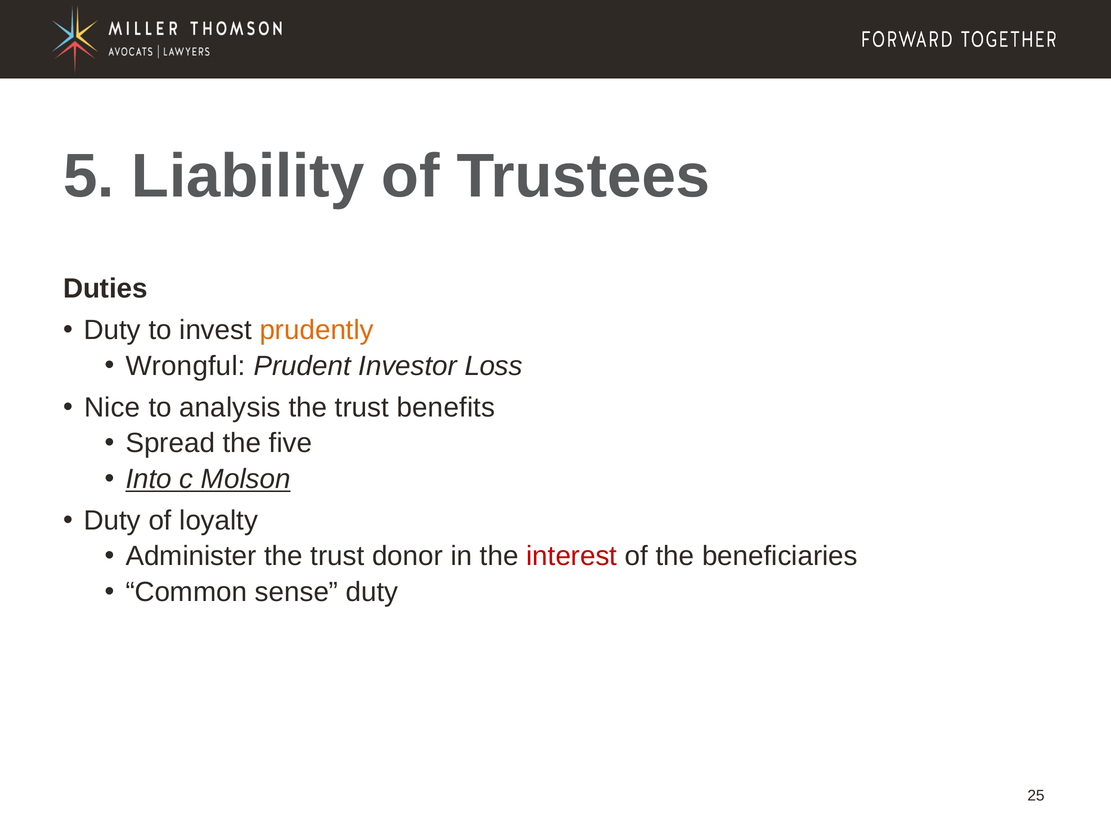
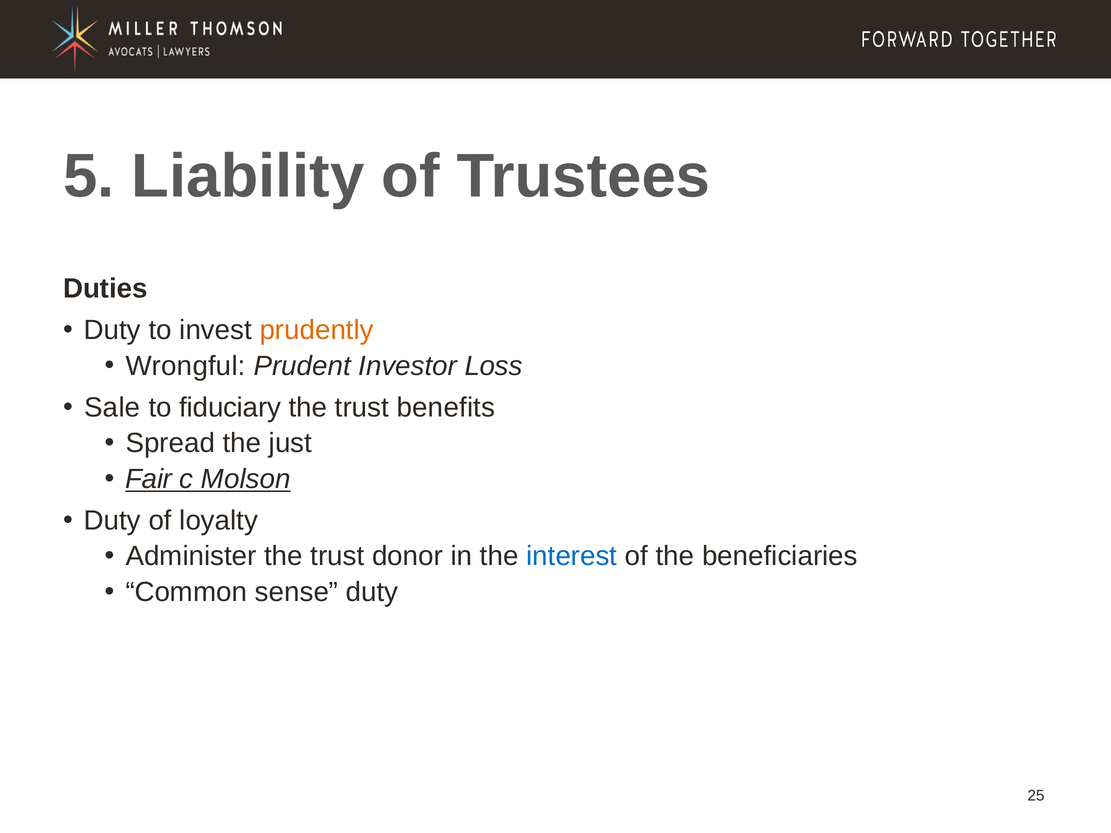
Nice: Nice -> Sale (112, 408)
analysis: analysis -> fiduciary (230, 408)
five: five -> just (290, 443)
Into: Into -> Fair (149, 479)
interest colour: red -> blue (572, 556)
